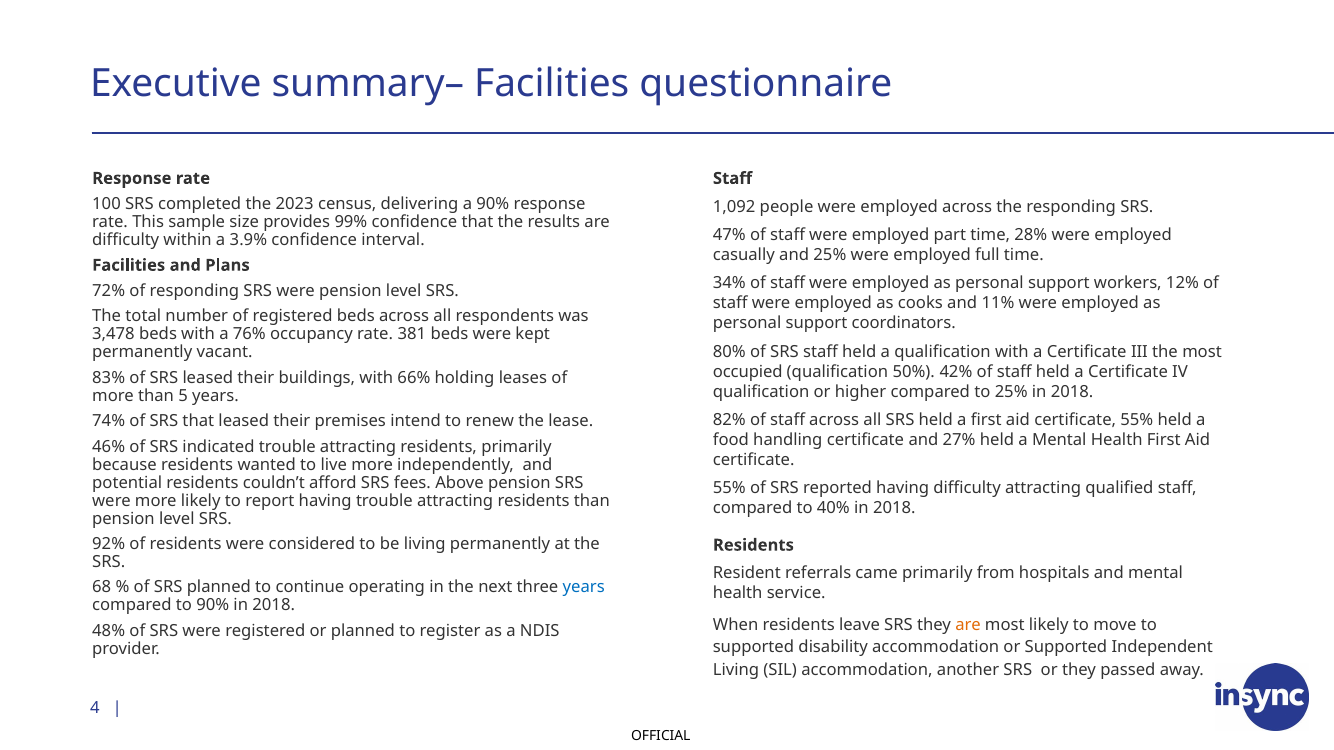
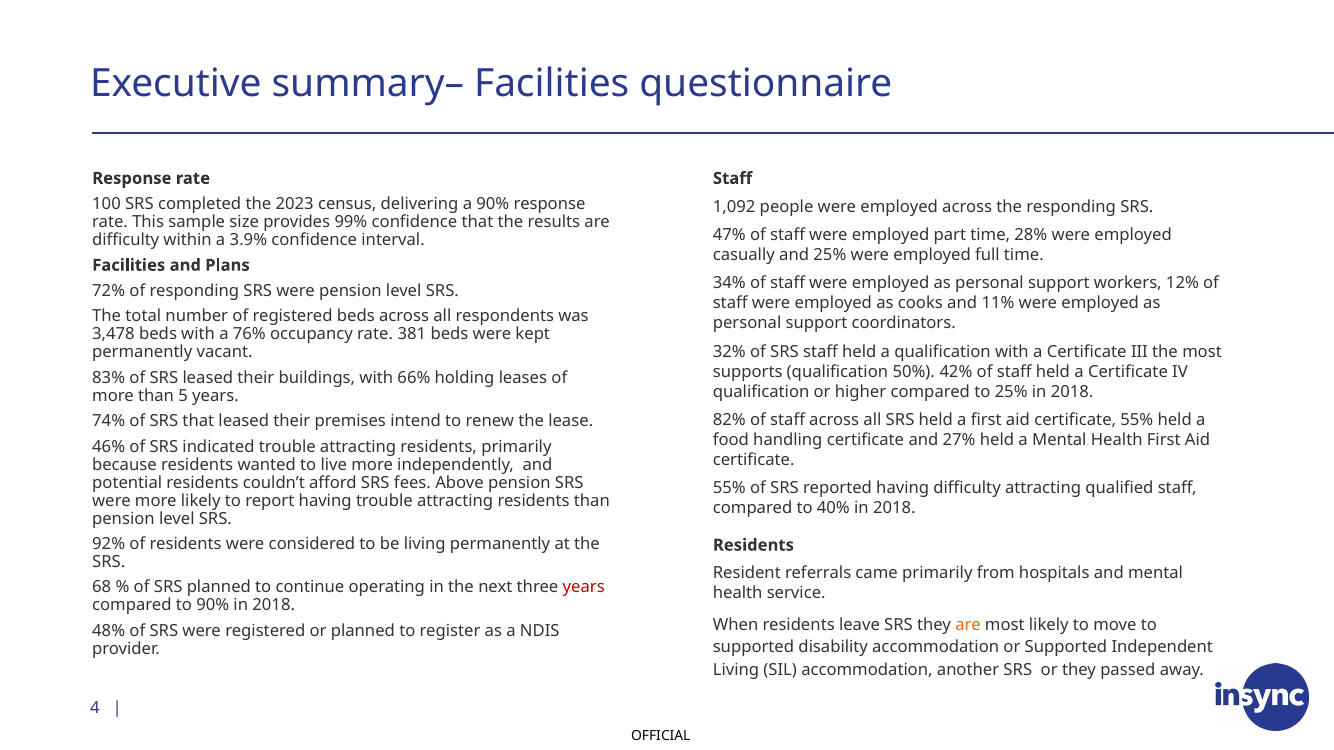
80%: 80% -> 32% (729, 352)
occupied: occupied -> supports (748, 372)
years colour: blue -> red (584, 588)
